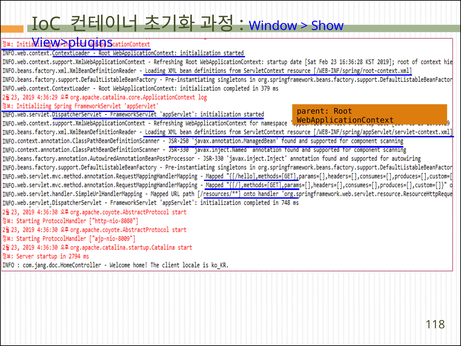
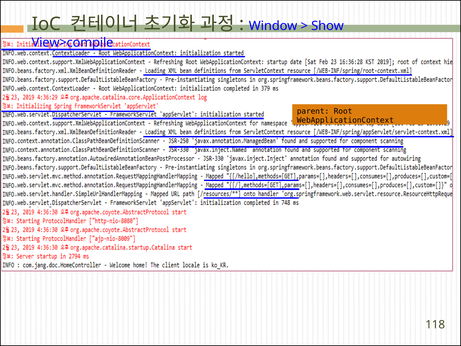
View>plugins: View>plugins -> View>compile (73, 43)
